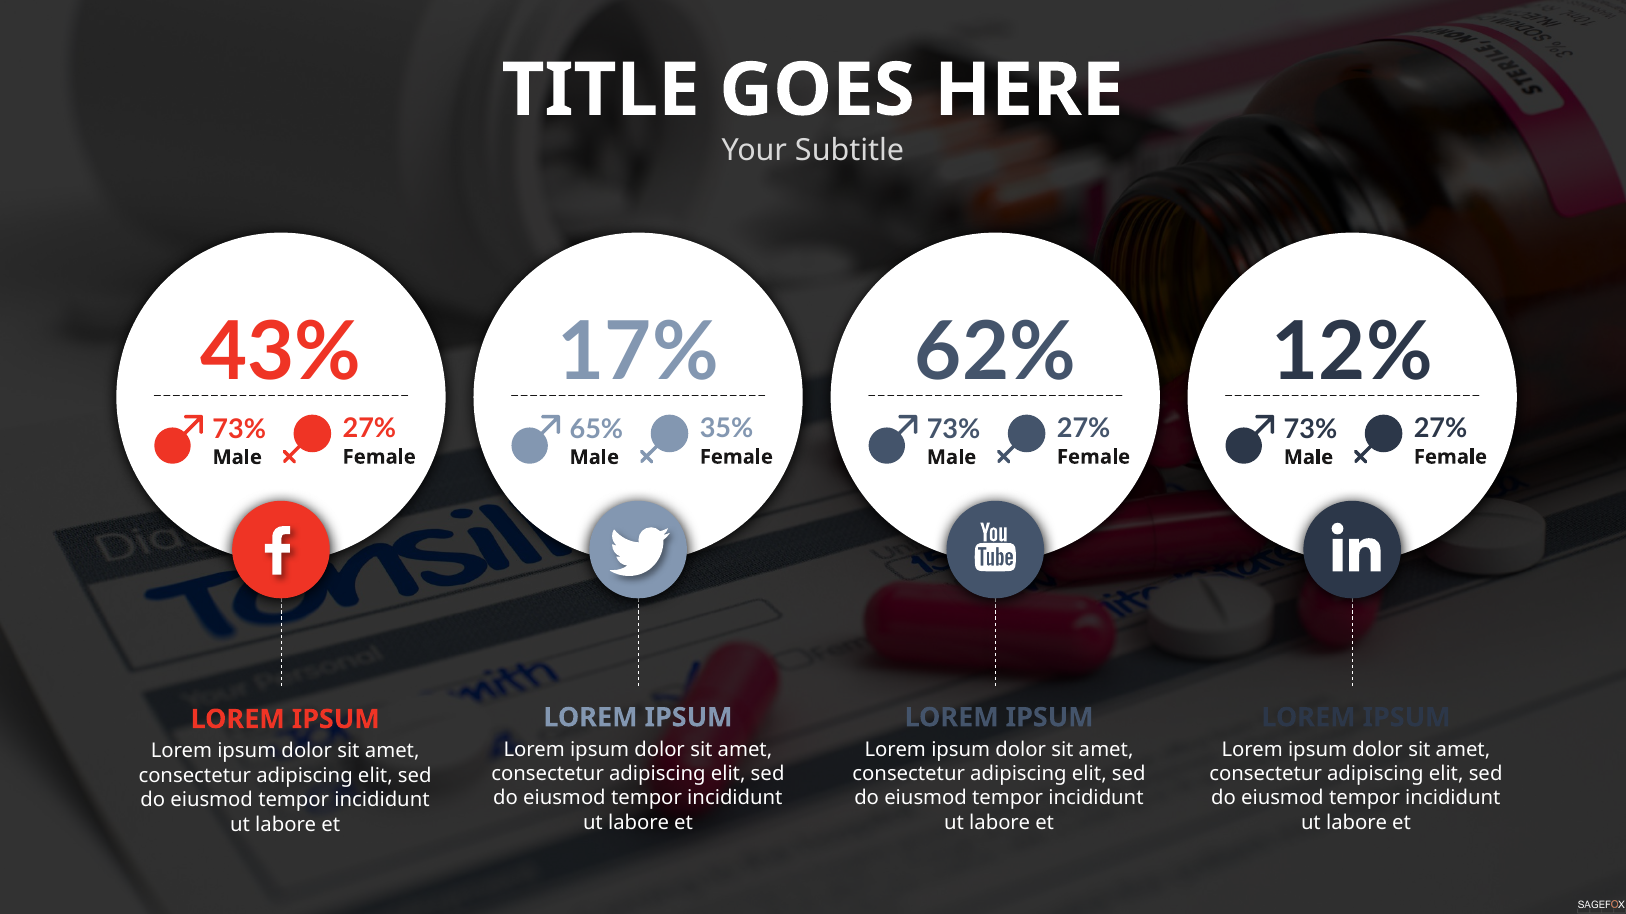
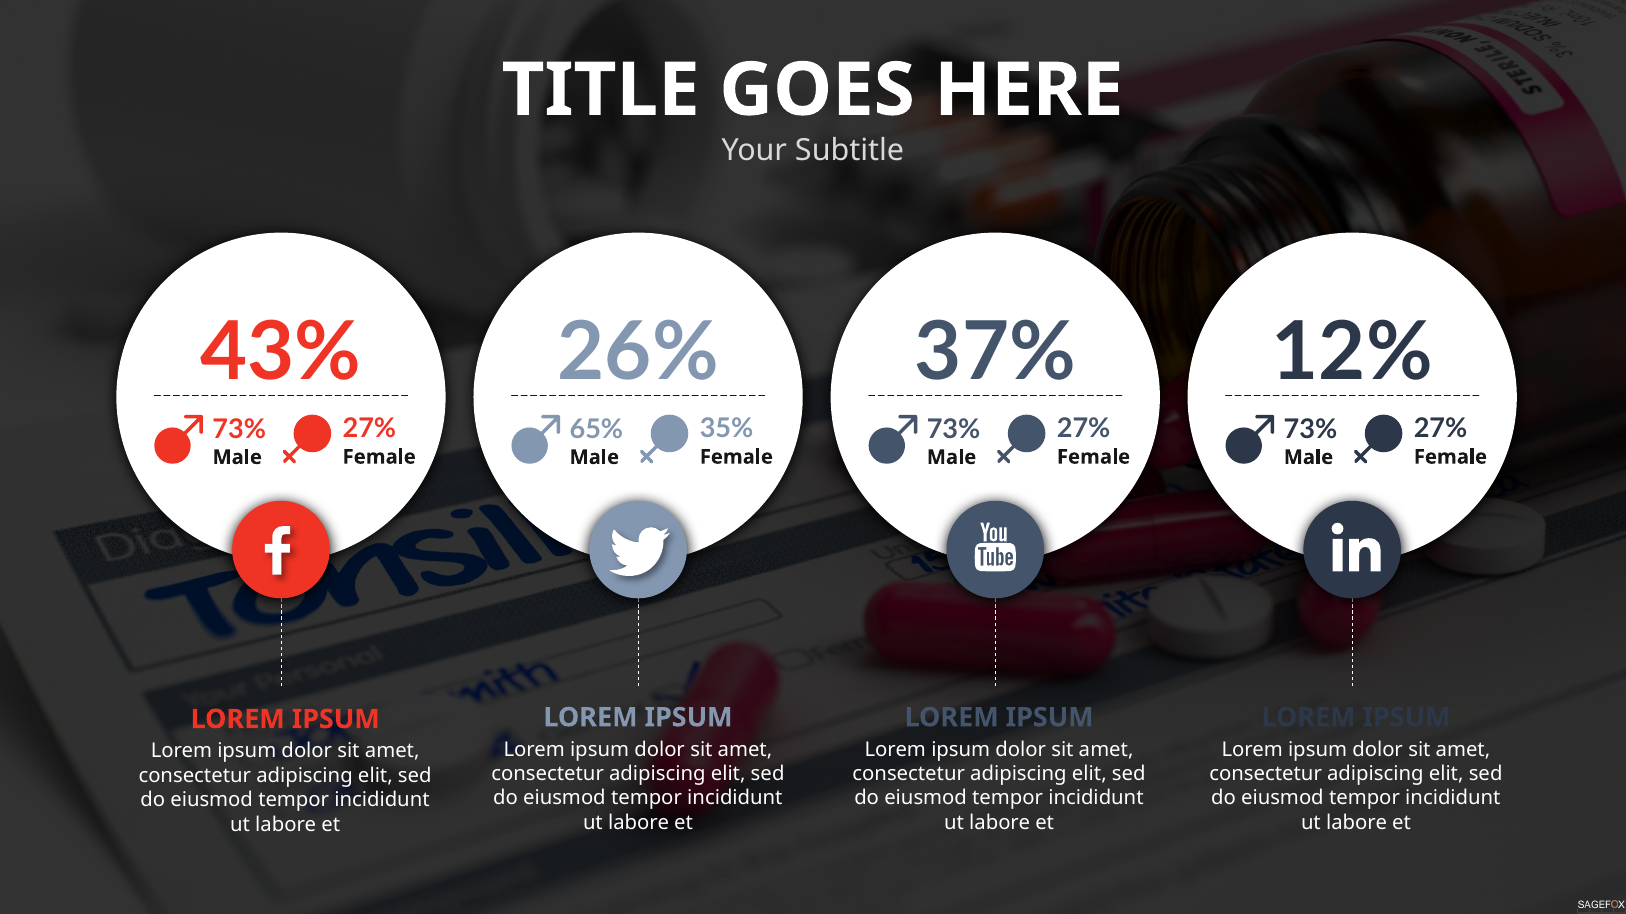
17%: 17% -> 26% (638, 353)
62%: 62% -> 37% (995, 353)
